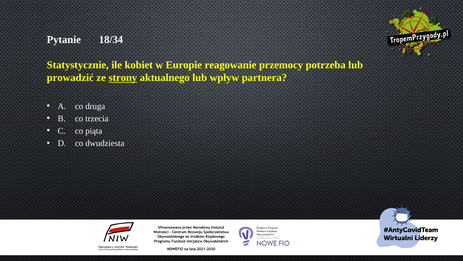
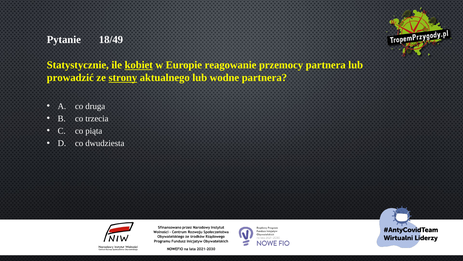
18/34: 18/34 -> 18/49 (111, 39)
kobiet underline: none -> present (139, 65)
przemocy potrzeba: potrzeba -> partnera (326, 65)
wpływ: wpływ -> wodne (224, 78)
